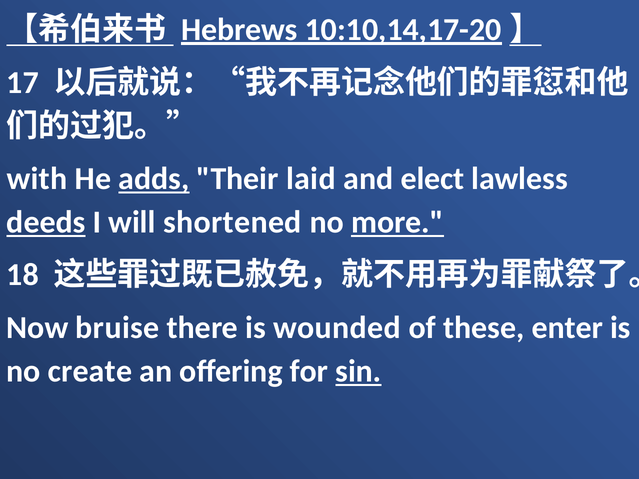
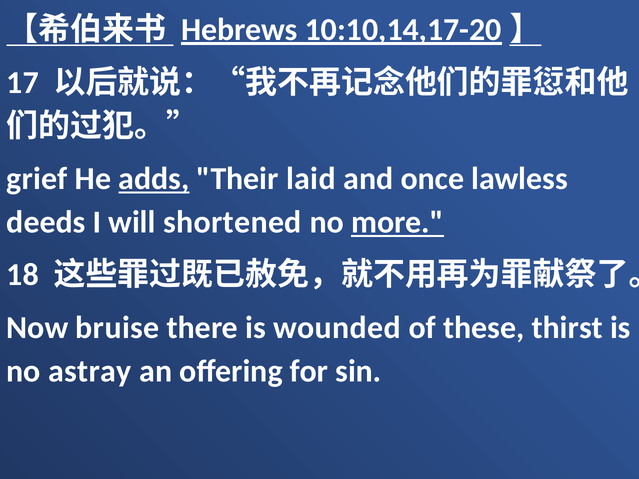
with: with -> grief (37, 179)
elect: elect -> once (432, 179)
deeds underline: present -> none (46, 223)
enter: enter -> thirst (567, 328)
create: create -> astray (90, 371)
sin underline: present -> none (358, 371)
